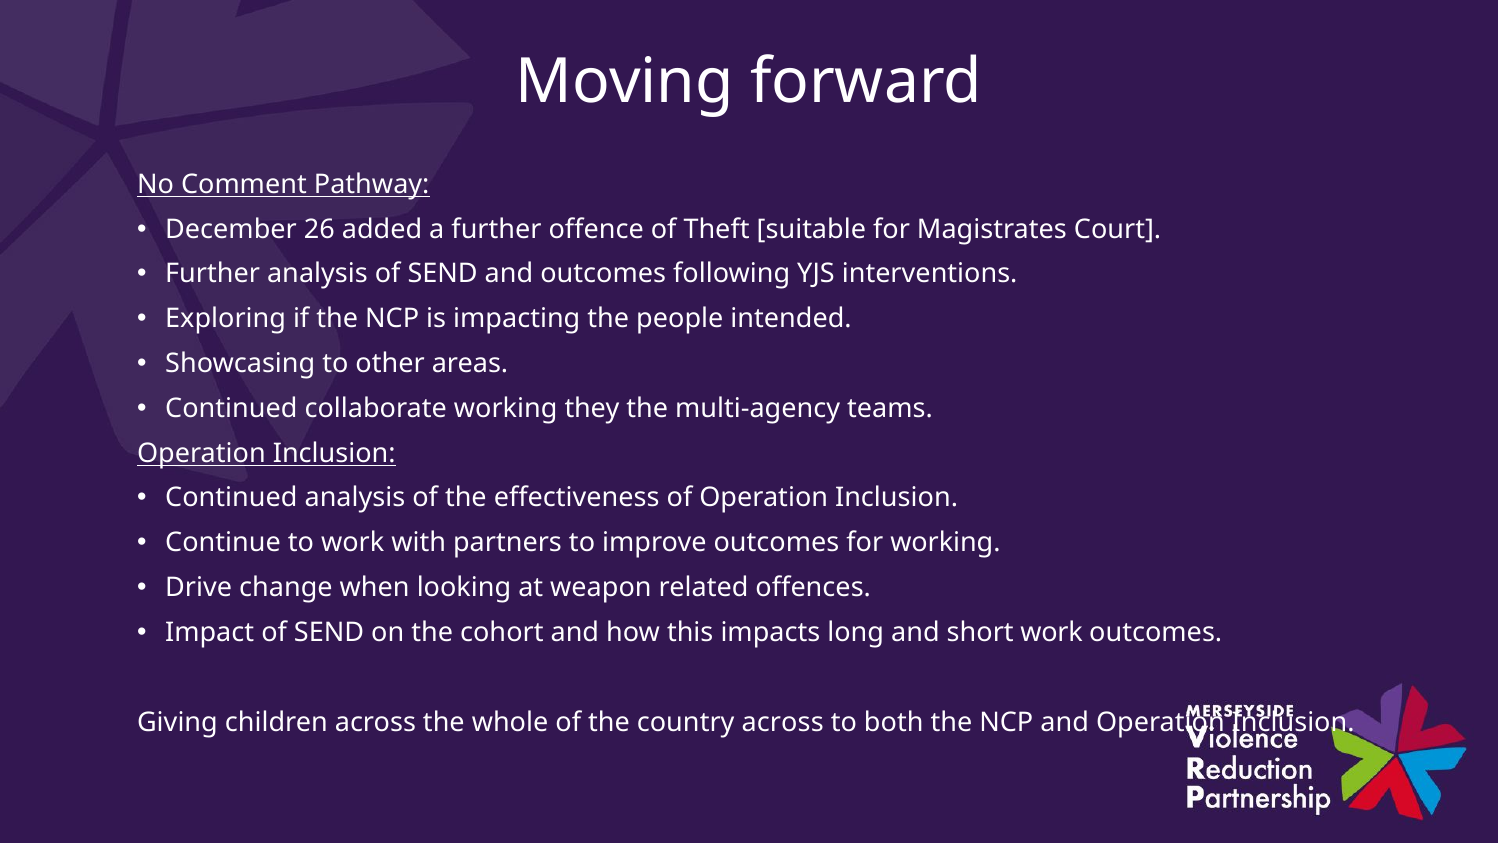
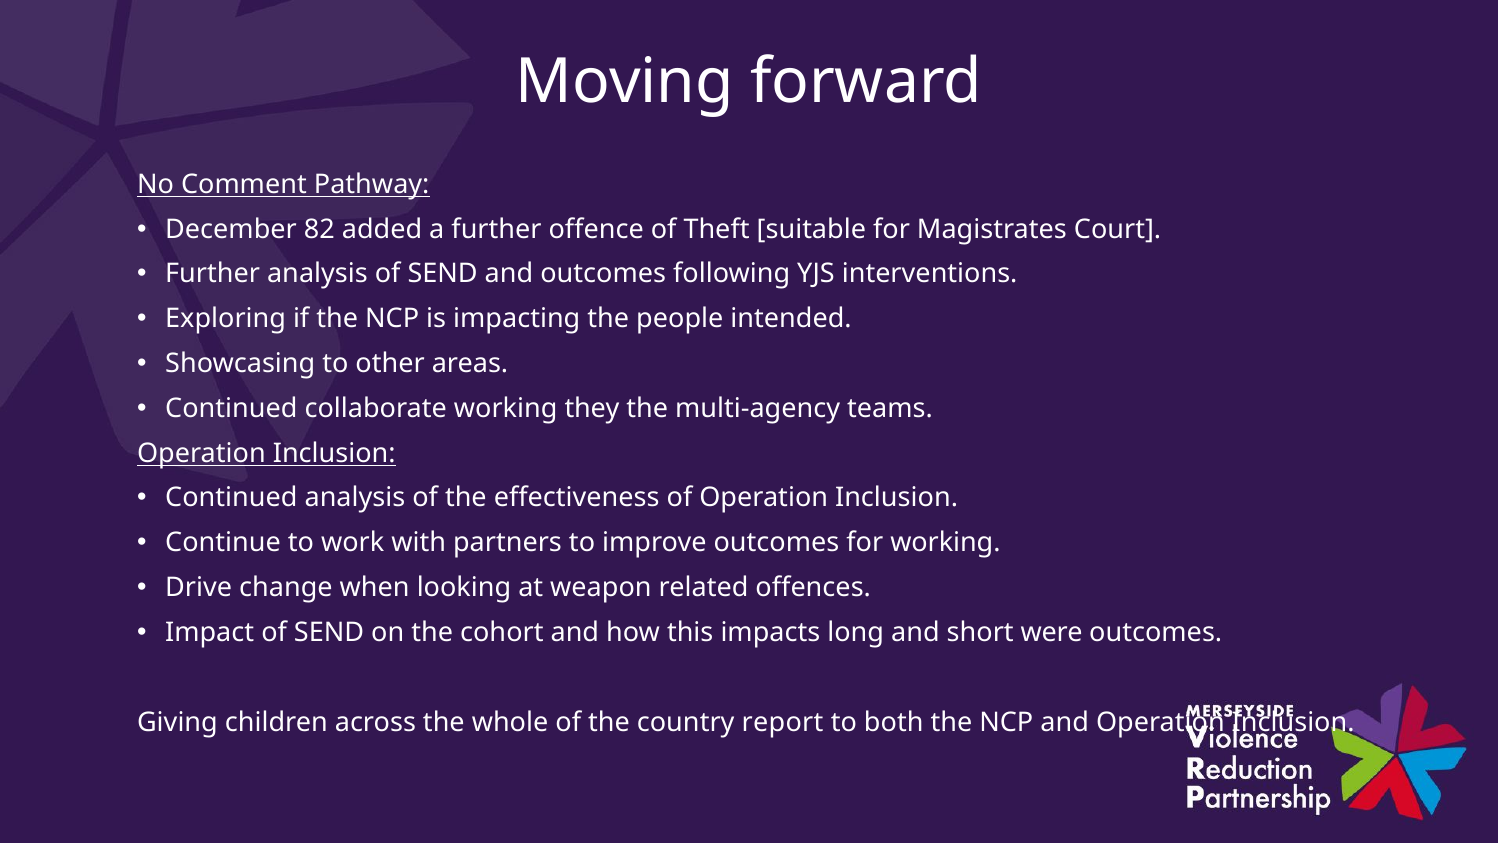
26: 26 -> 82 (319, 229)
short work: work -> were (1052, 632)
country across: across -> report (783, 722)
